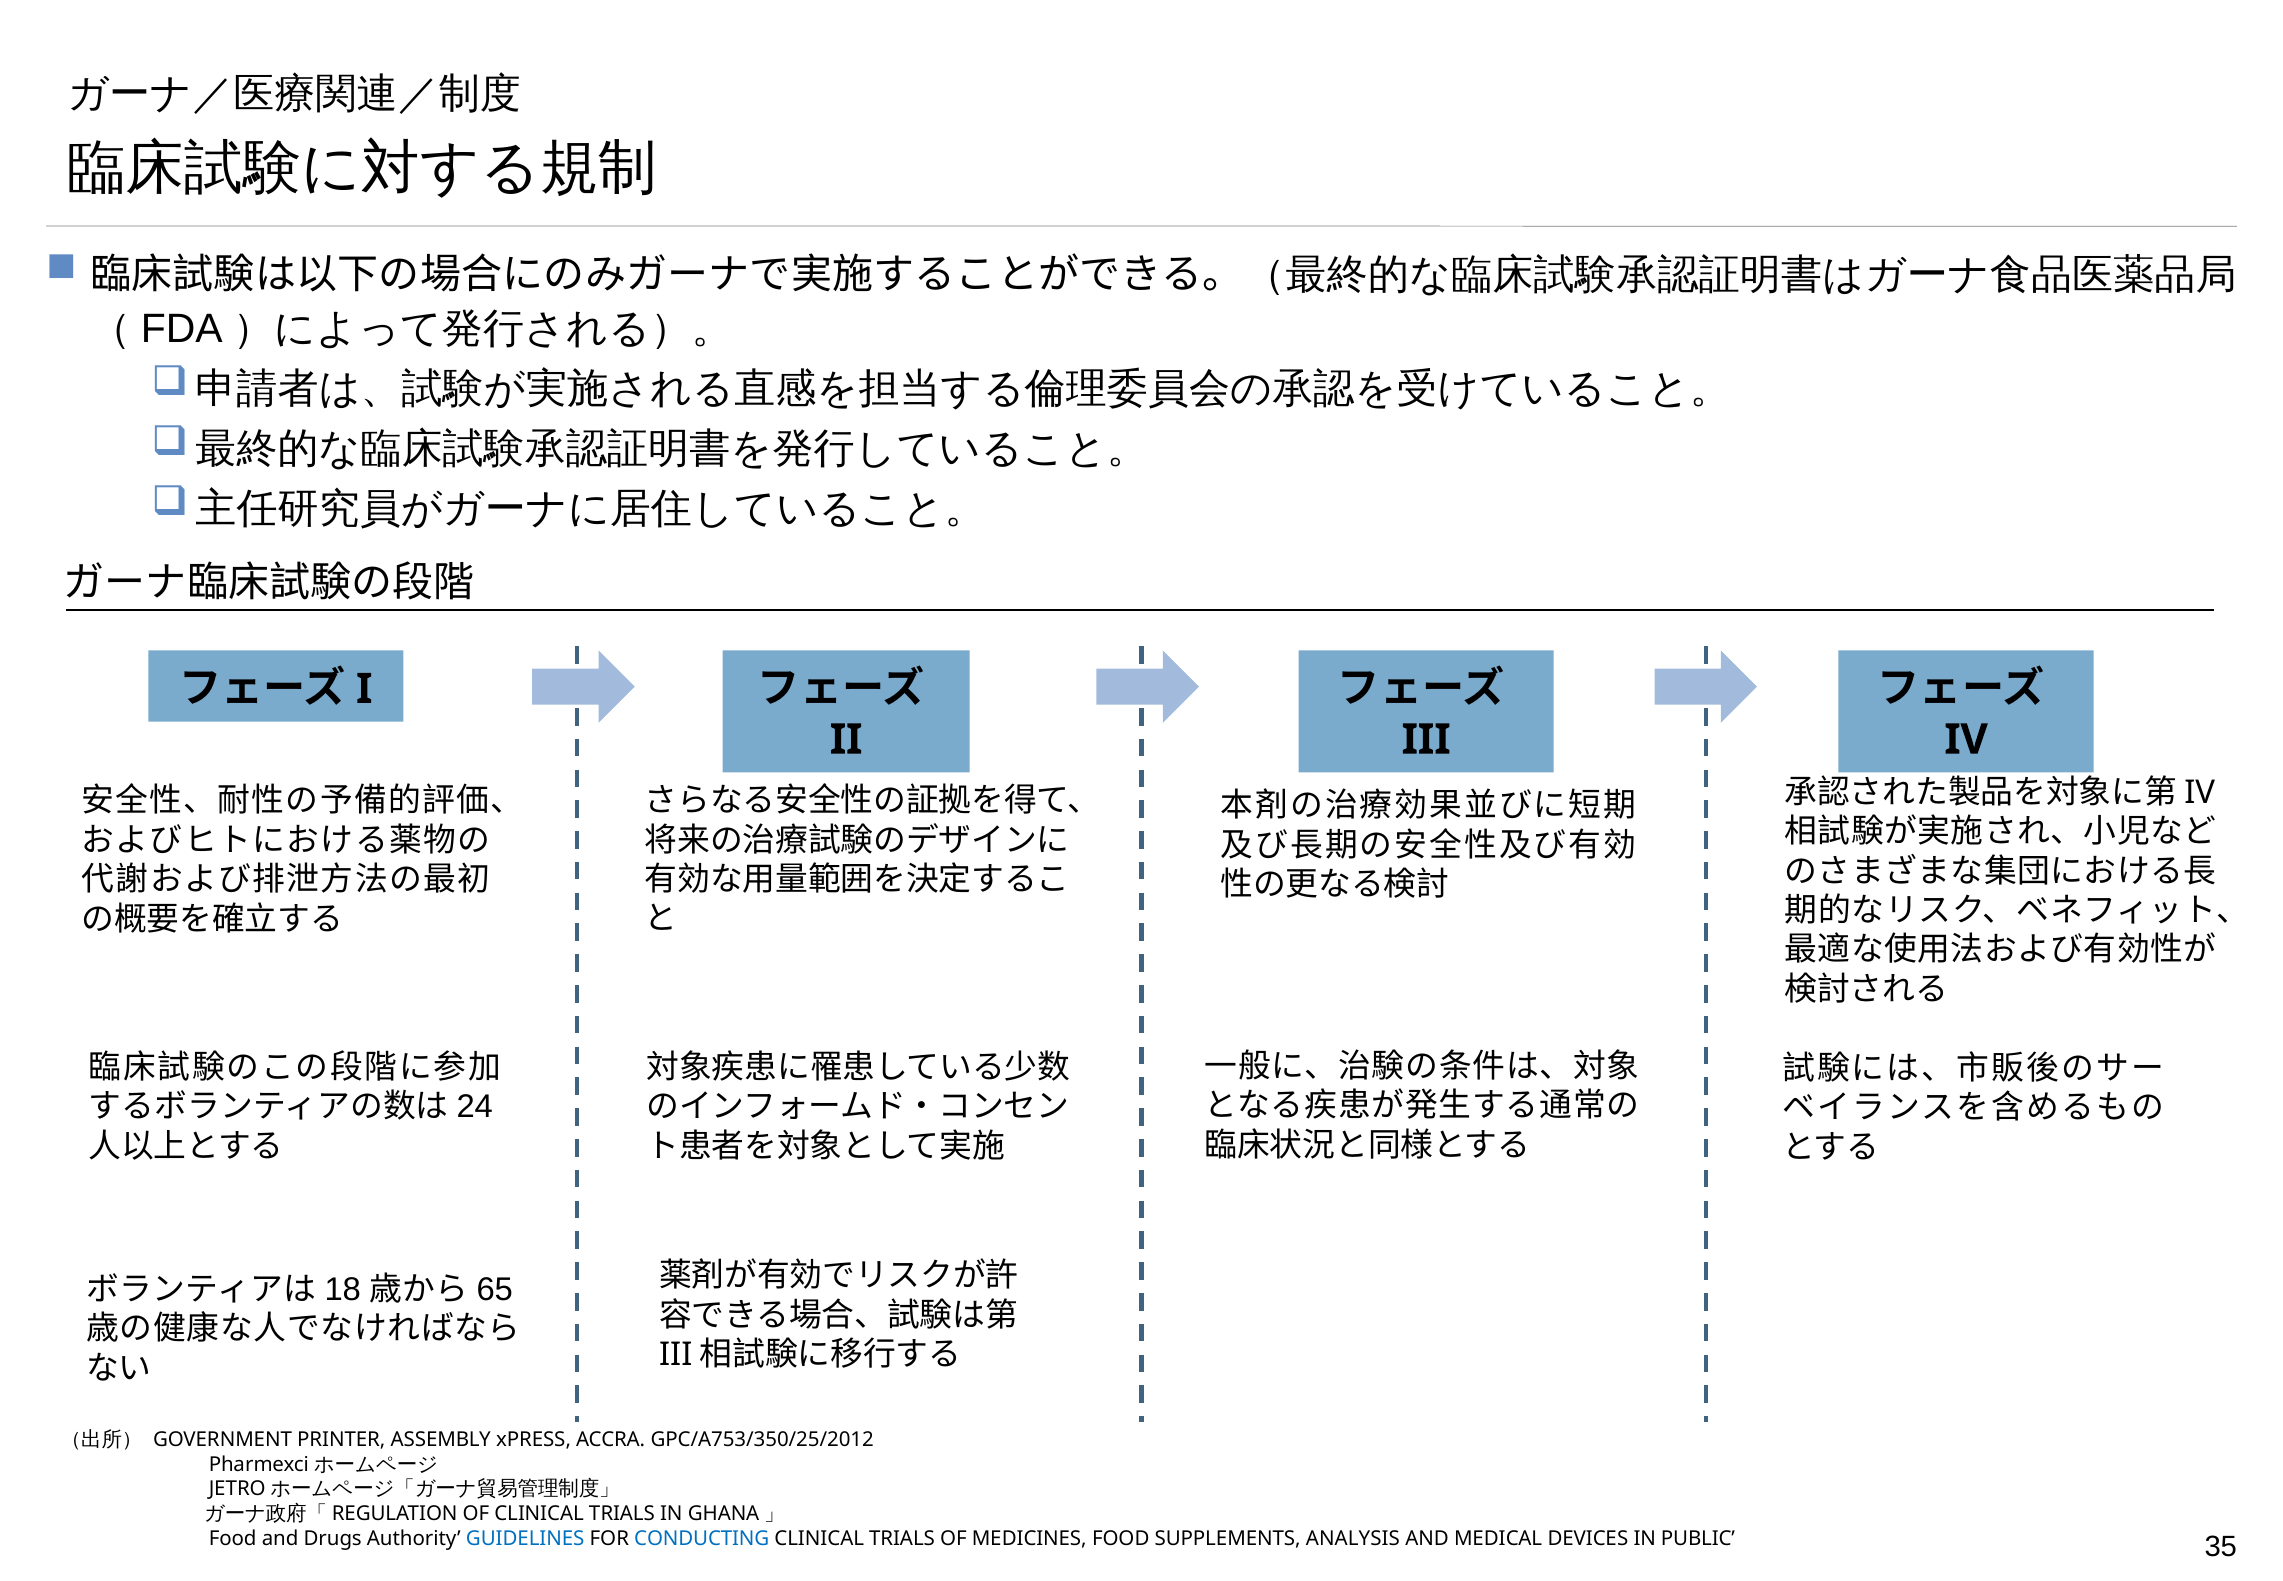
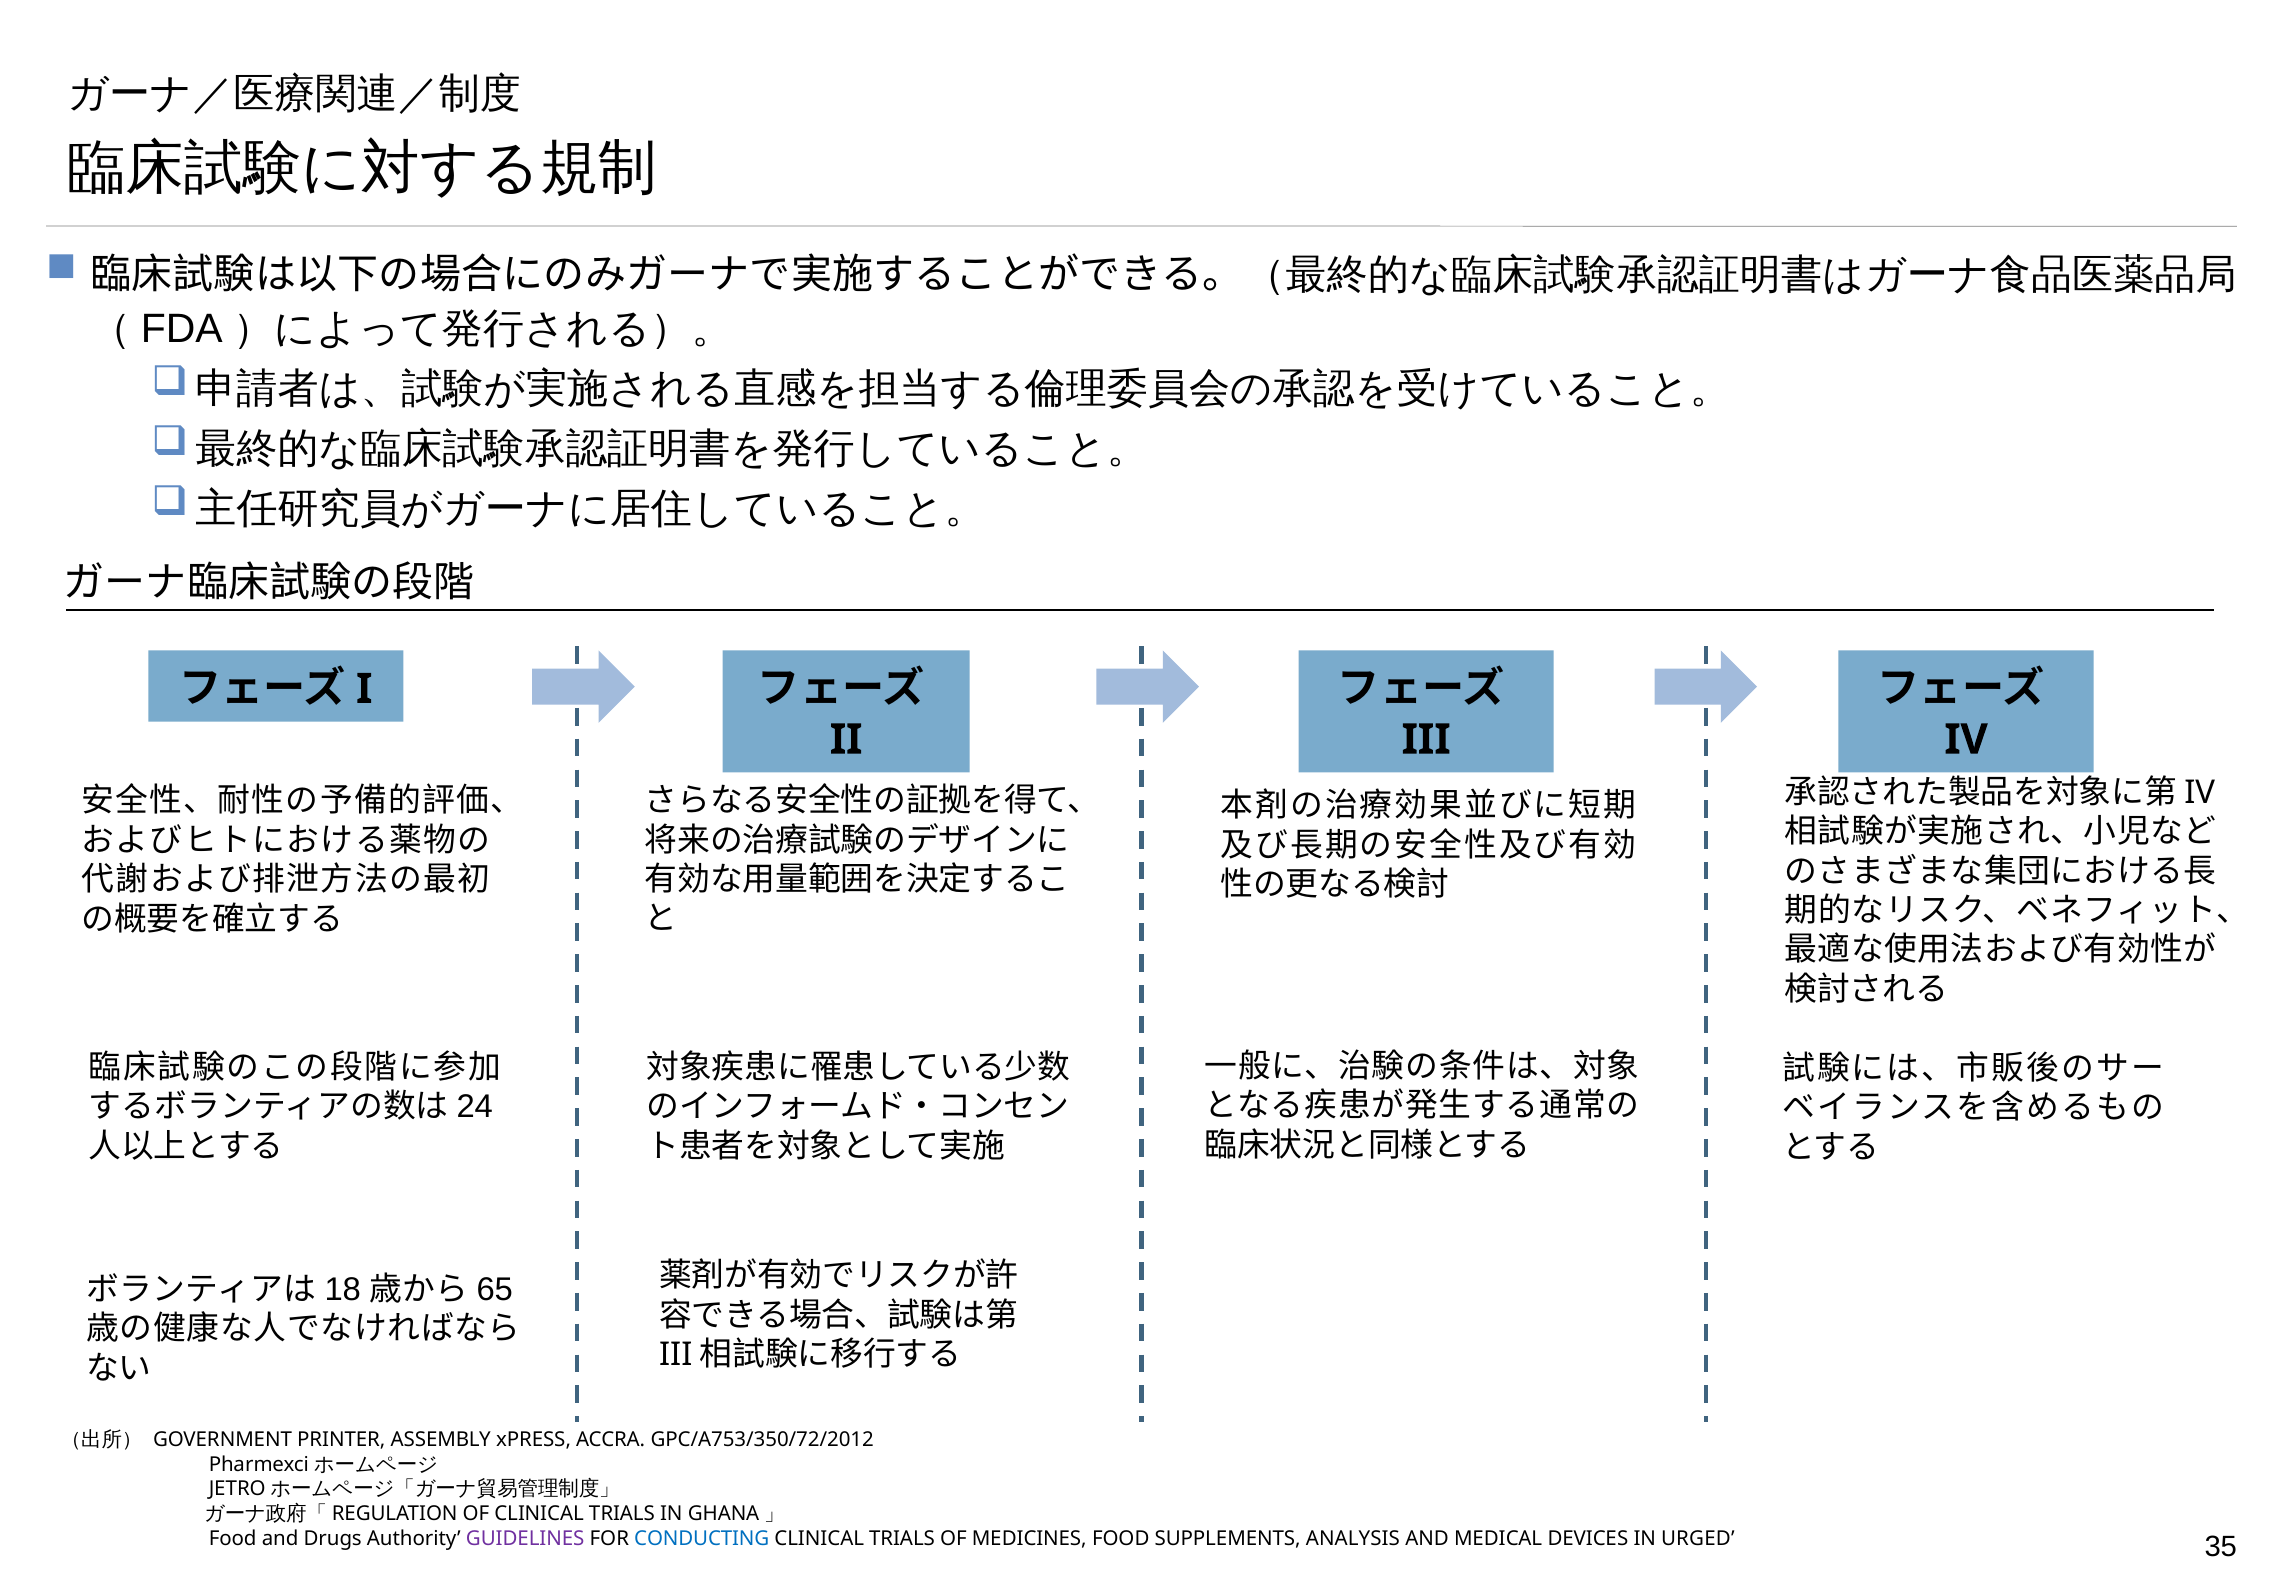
GPC/A753/350/25/2012: GPC/A753/350/25/2012 -> GPC/A753/350/72/2012 (762, 1440)
GUIDELINES colour: blue -> purple (525, 1538)
PUBLIC: PUBLIC -> URGED (1698, 1538)
